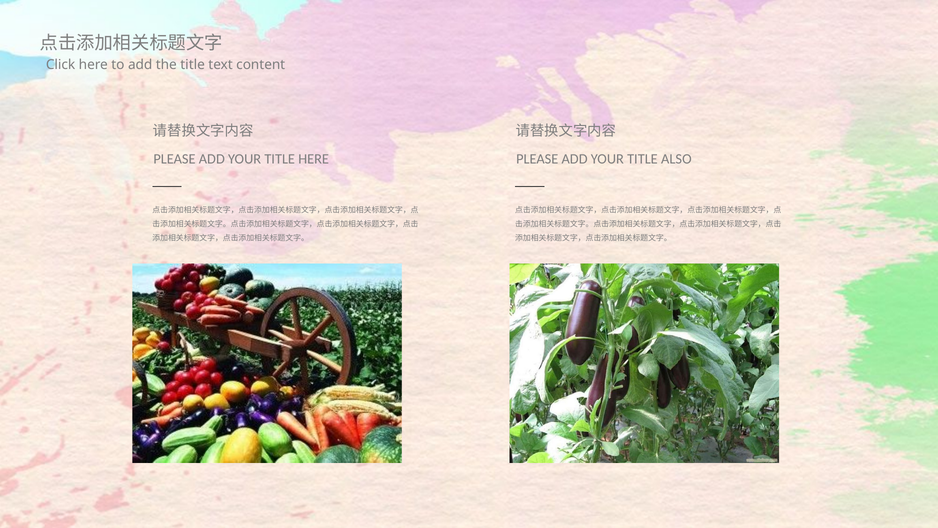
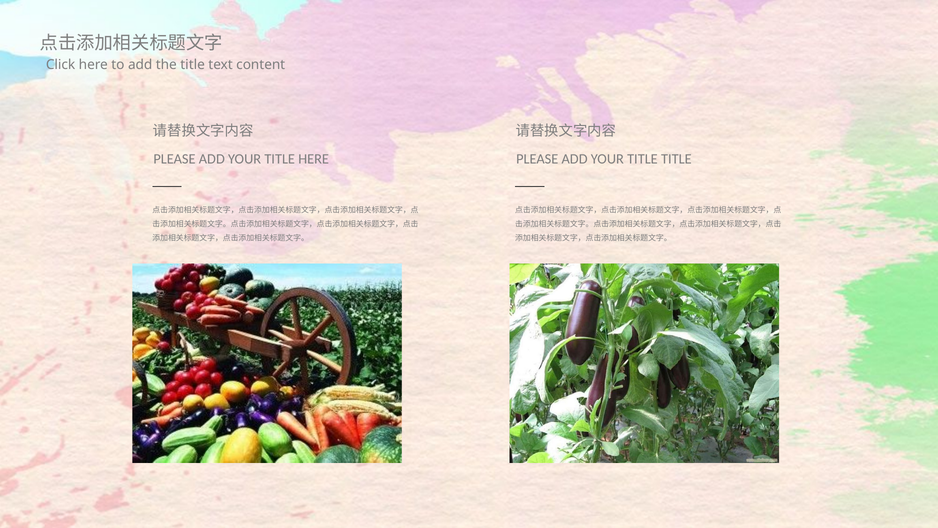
TITLE ALSO: ALSO -> TITLE (676, 159)
